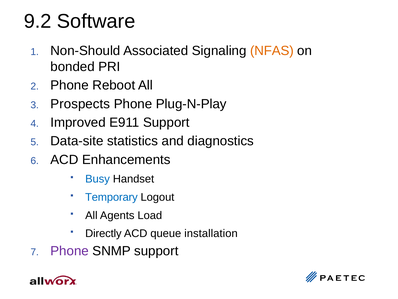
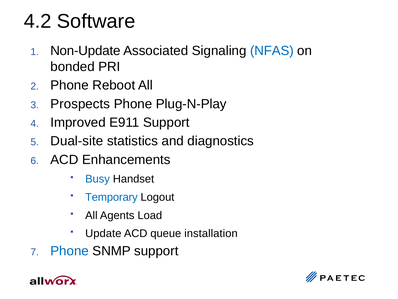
9.2: 9.2 -> 4.2 (38, 21)
Non-Should: Non-Should -> Non-Update (85, 51)
NFAS colour: orange -> blue (272, 51)
Data-site: Data-site -> Dual-site (77, 141)
Directly: Directly -> Update (103, 233)
Phone colour: purple -> blue (70, 251)
